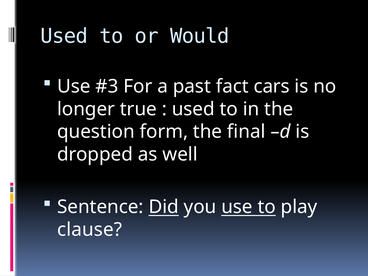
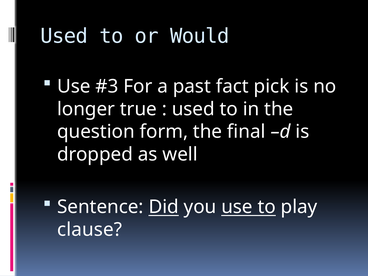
cars: cars -> pick (272, 86)
